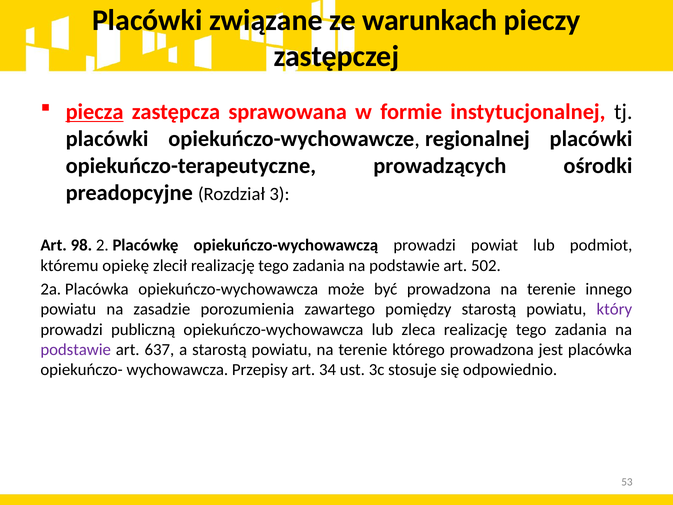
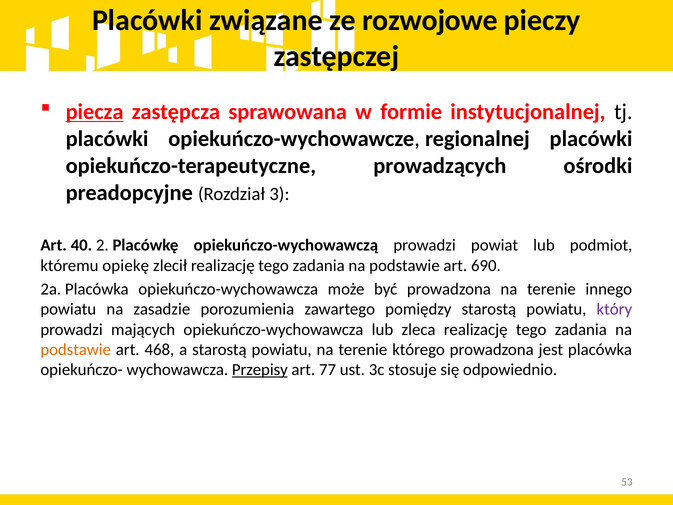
warunkach: warunkach -> rozwojowe (430, 20)
98: 98 -> 40 (81, 245)
502: 502 -> 690 (486, 265)
publiczną: publiczną -> mających (143, 329)
podstawie colour: purple -> orange (76, 350)
637: 637 -> 468 (159, 350)
Przepisy underline: none -> present (260, 370)
34: 34 -> 77 (328, 370)
